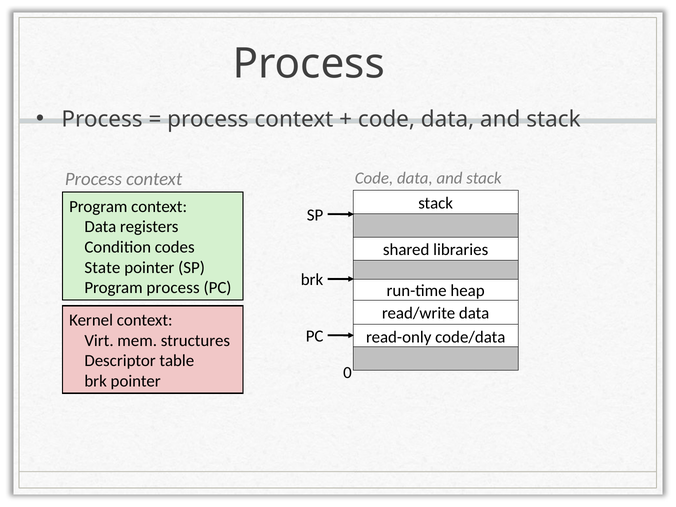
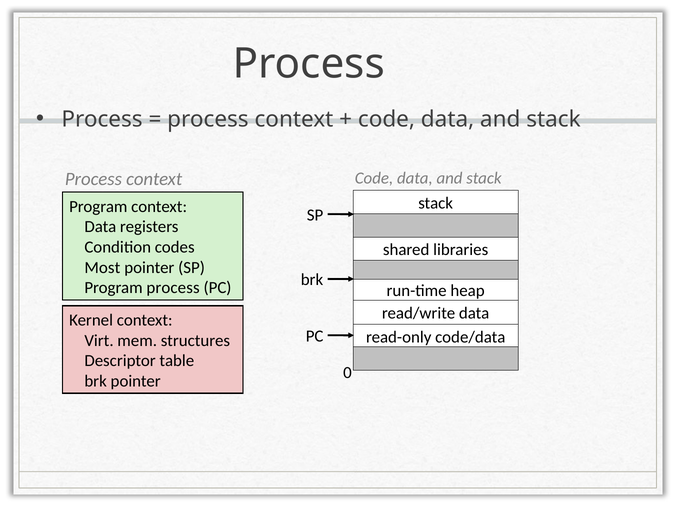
State: State -> Most (102, 267)
